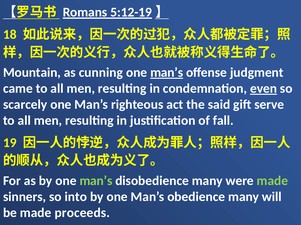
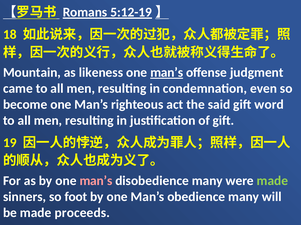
cunning: cunning -> likeness (101, 73)
even underline: present -> none (263, 89)
scarcely: scarcely -> become (25, 105)
serve: serve -> word (269, 105)
of fall: fall -> gift (223, 121)
man’s colour: light green -> pink (96, 181)
into: into -> foot (76, 197)
